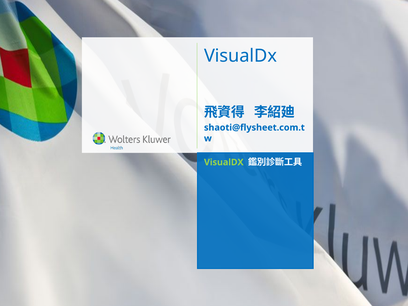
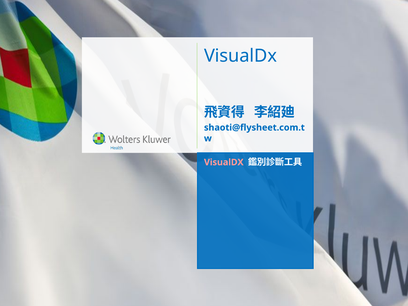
VisualDX colour: light green -> pink (224, 162)
